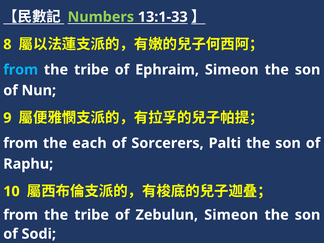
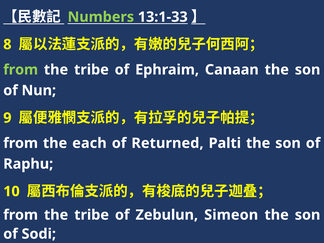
from colour: light blue -> light green (21, 70)
Ephraim Simeon: Simeon -> Canaan (232, 70)
Sorcerers: Sorcerers -> Returned (167, 143)
